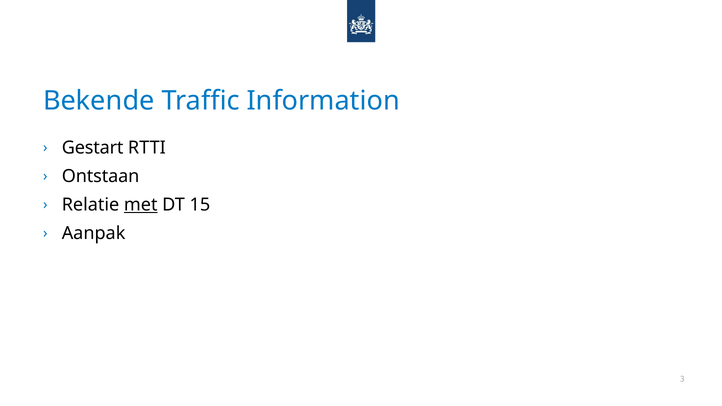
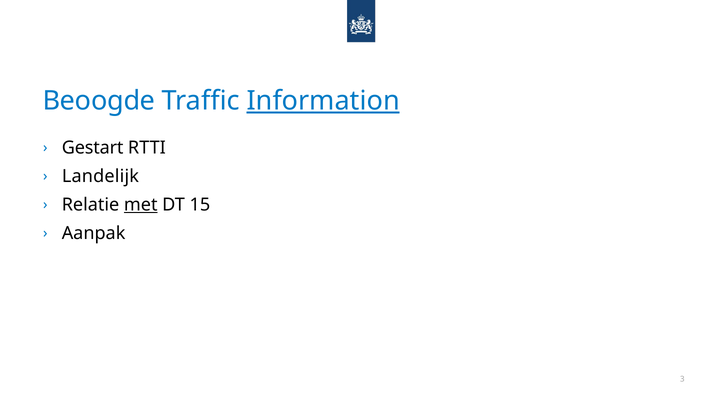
Bekende: Bekende -> Beoogde (99, 101)
Information underline: none -> present (323, 101)
Ontstaan: Ontstaan -> Landelijk (100, 176)
